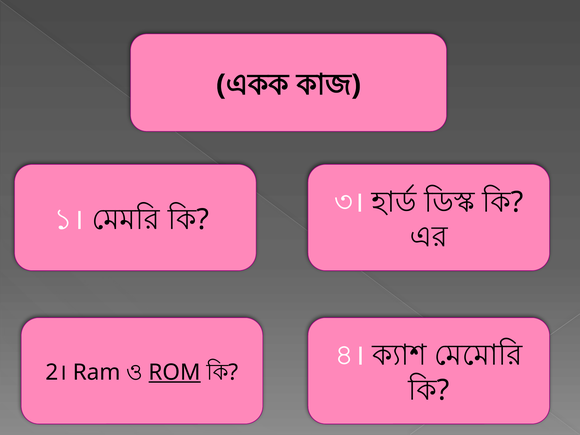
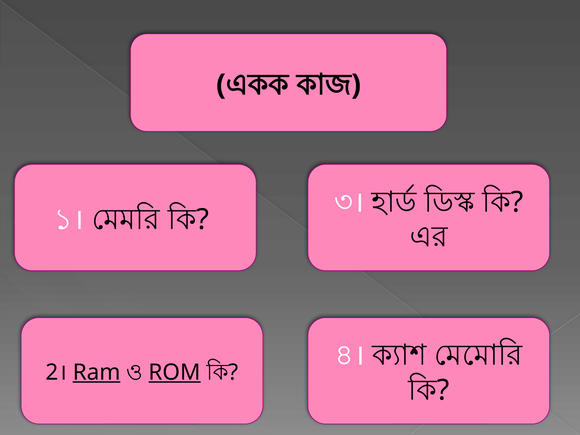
Ram underline: none -> present (97, 372)
